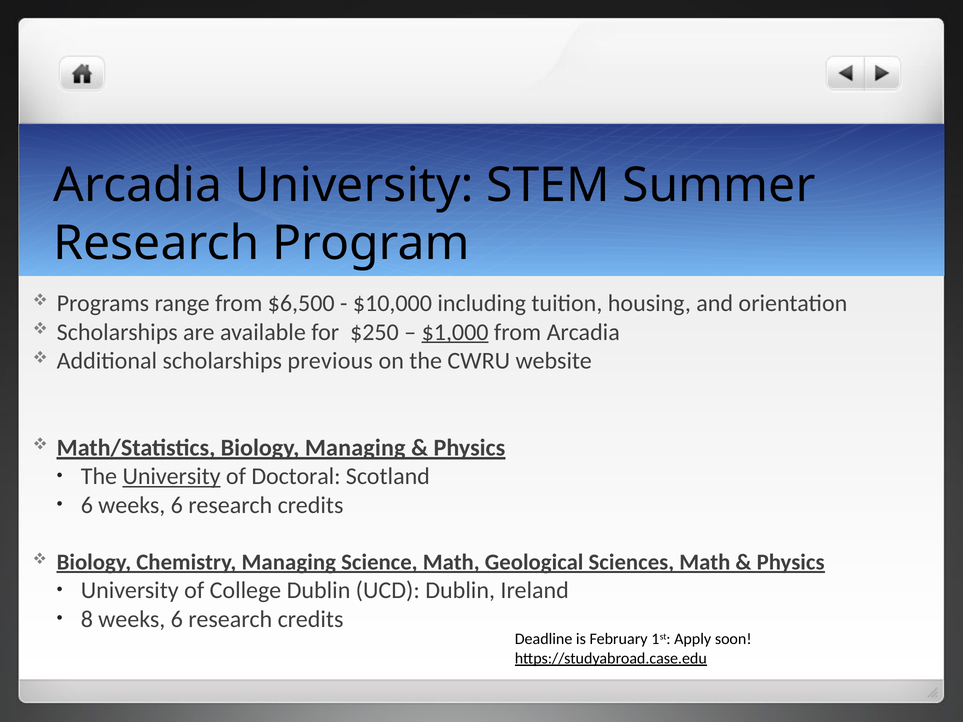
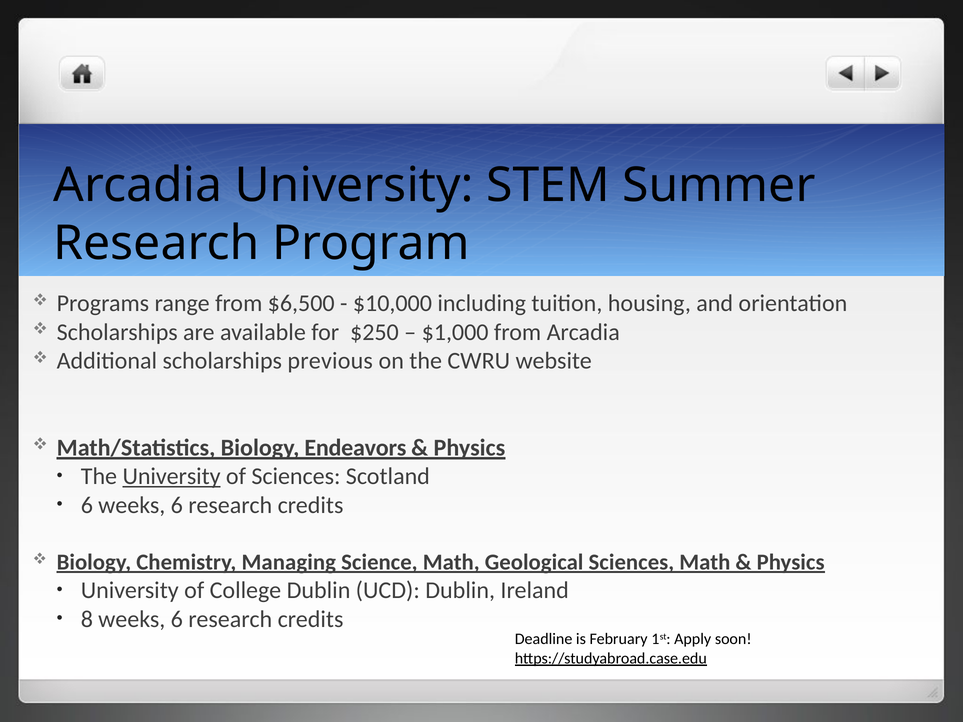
$1,000 underline: present -> none (455, 332)
Biology Managing: Managing -> Endeavors (355, 448)
of Doctoral: Doctoral -> Sciences (296, 477)
